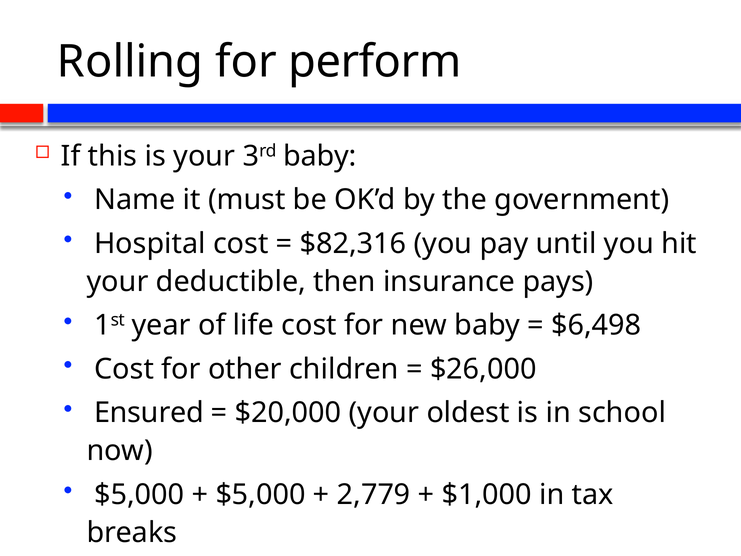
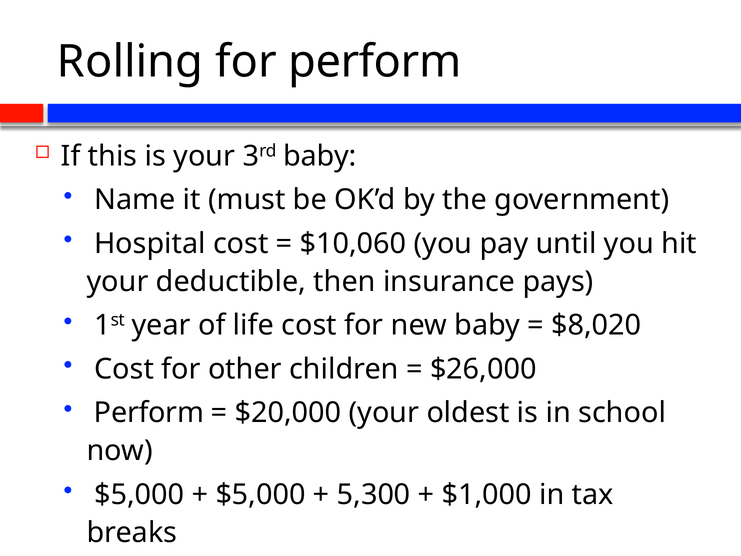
$82,316: $82,316 -> $10,060 (353, 243)
$6,498: $6,498 -> $8,020 (596, 325)
Ensured: Ensured -> Perform (149, 413)
2,779: 2,779 -> 5,300 (374, 494)
